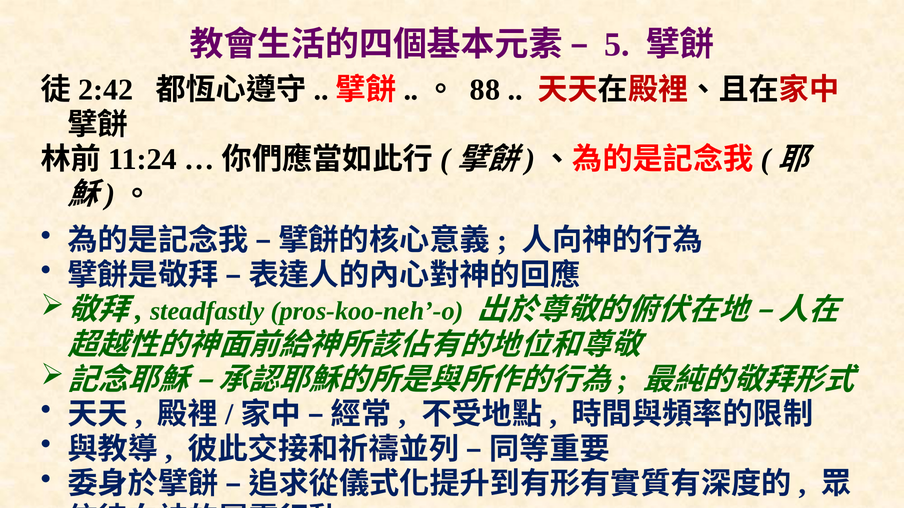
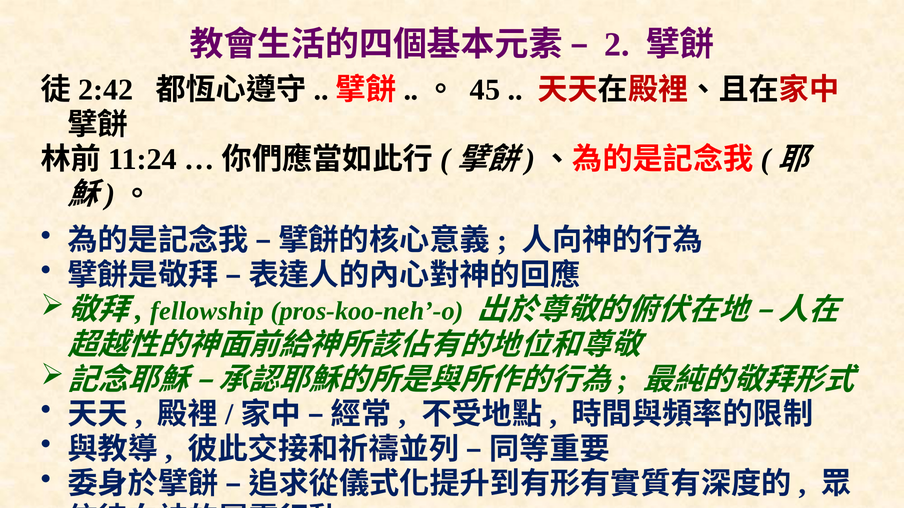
5: 5 -> 2 (617, 45)
88: 88 -> 45 (485, 90)
steadfastly: steadfastly -> fellowship (207, 312)
